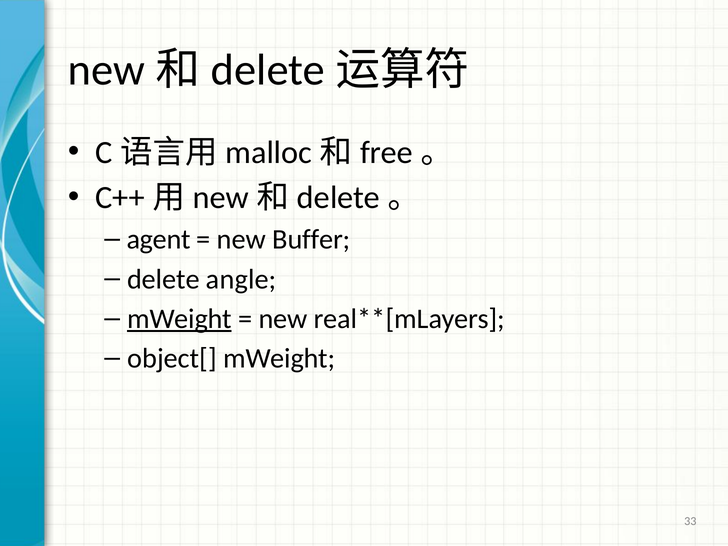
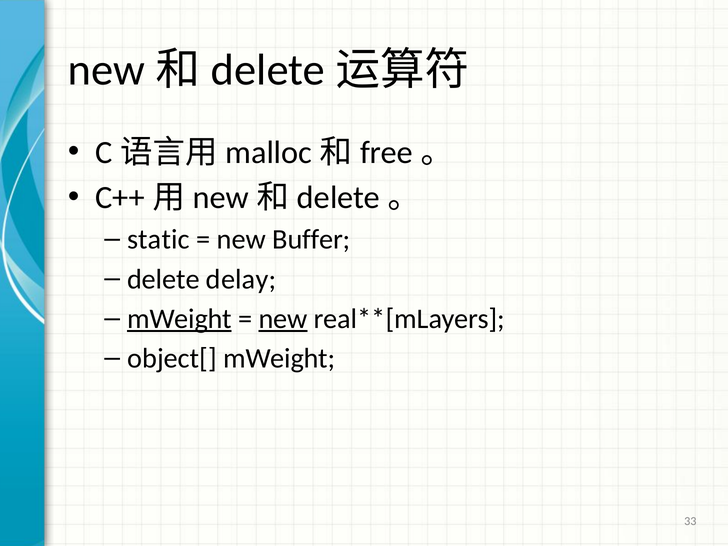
agent: agent -> static (159, 240)
angle: angle -> delay (241, 279)
new underline: none -> present (283, 319)
